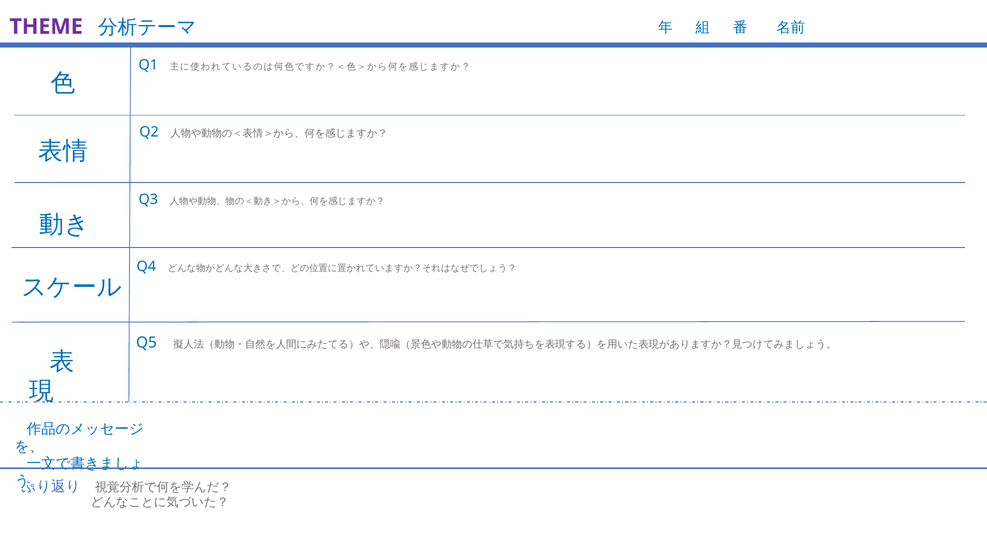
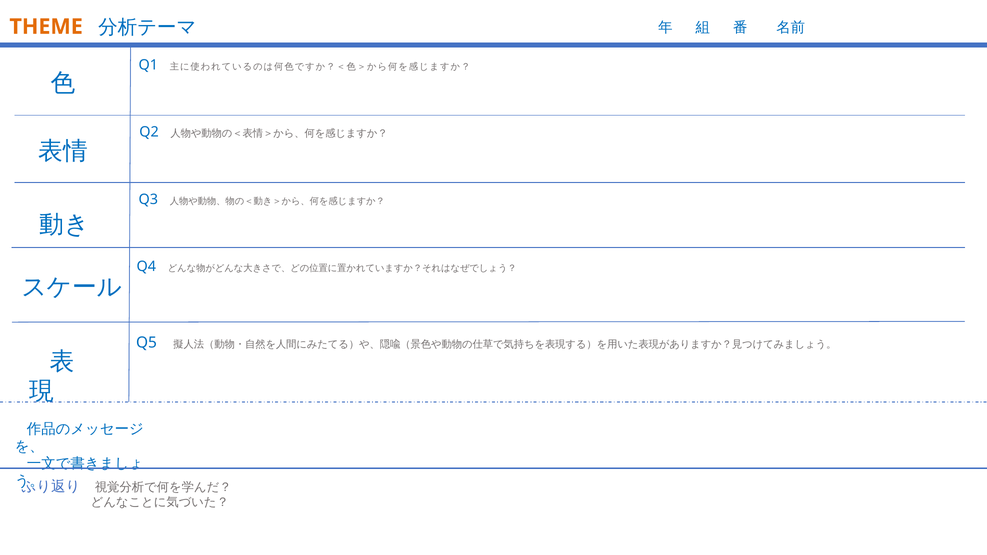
THEME colour: purple -> orange (46, 27)
